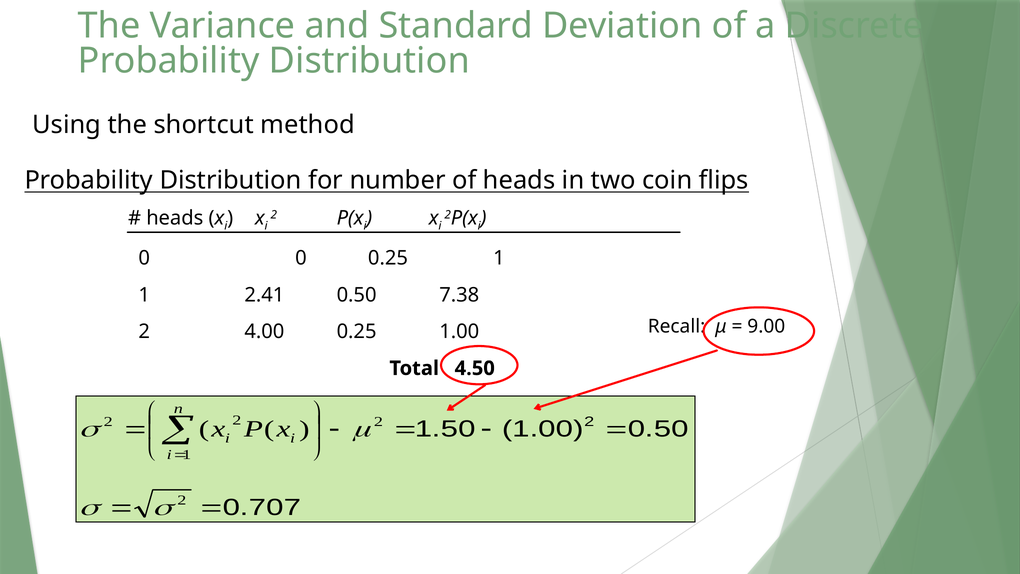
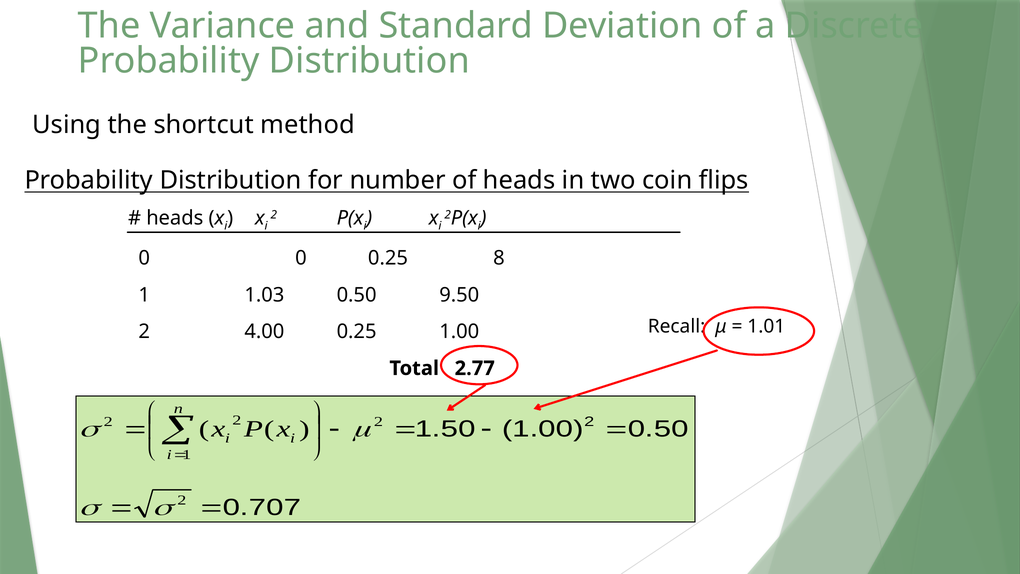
0.25 1: 1 -> 8 (499, 258)
2.41: 2.41 -> 1.03 (264, 295)
7.38: 7.38 -> 9.50 (459, 295)
9.00: 9.00 -> 1.01 (766, 326)
4.50: 4.50 -> 2.77 (475, 368)
